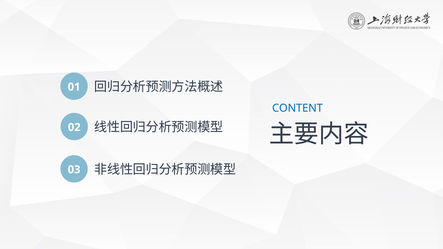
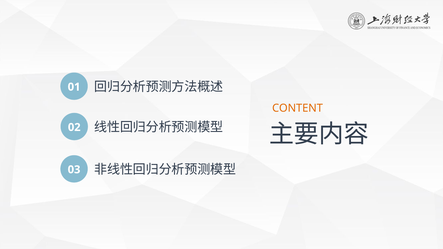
CONTENT colour: blue -> orange (297, 108)
